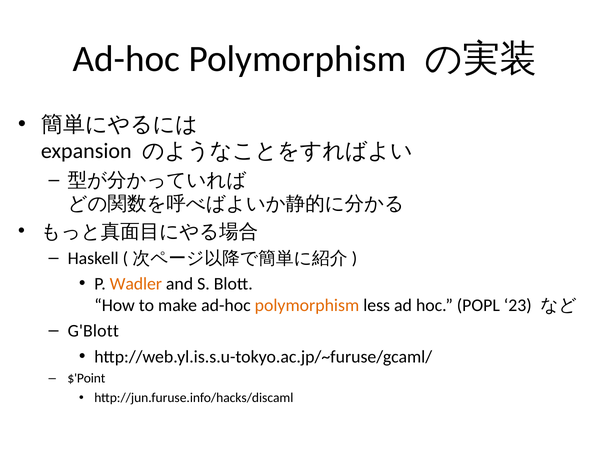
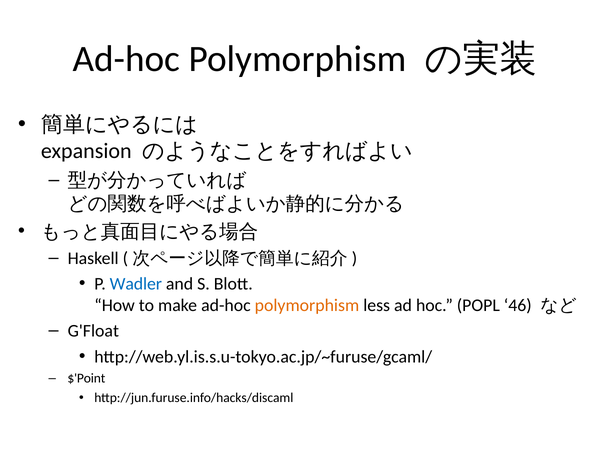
Wadler colour: orange -> blue (136, 284)
23: 23 -> 46 (518, 306)
G'Blott: G'Blott -> G'Float (93, 331)
